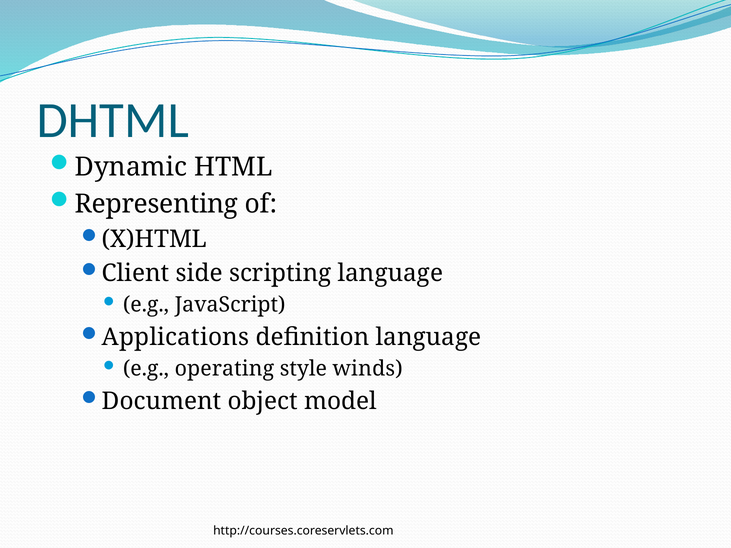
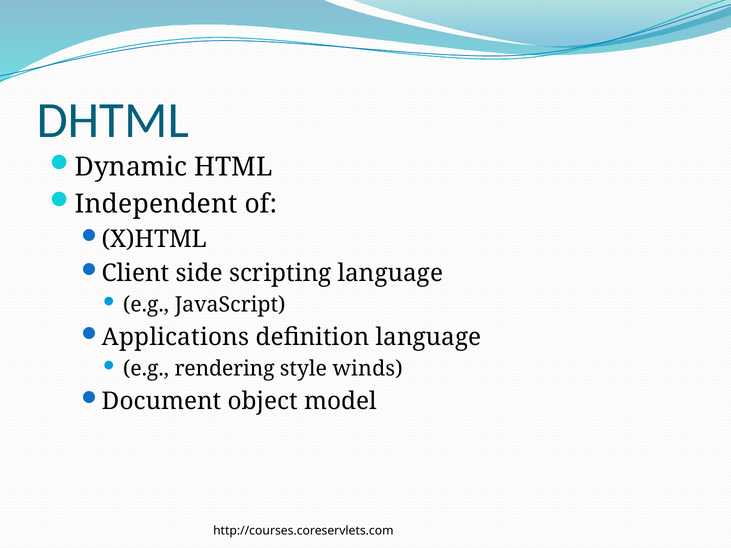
Representing: Representing -> Independent (156, 204)
operating: operating -> rendering (225, 369)
